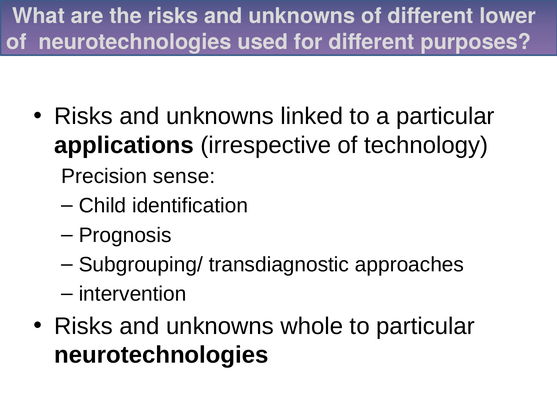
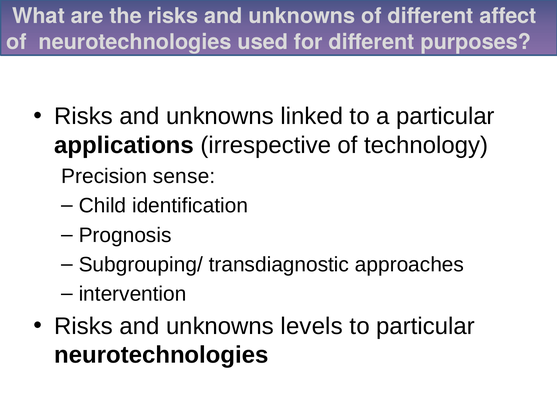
lower: lower -> affect (508, 16)
whole: whole -> levels (312, 326)
